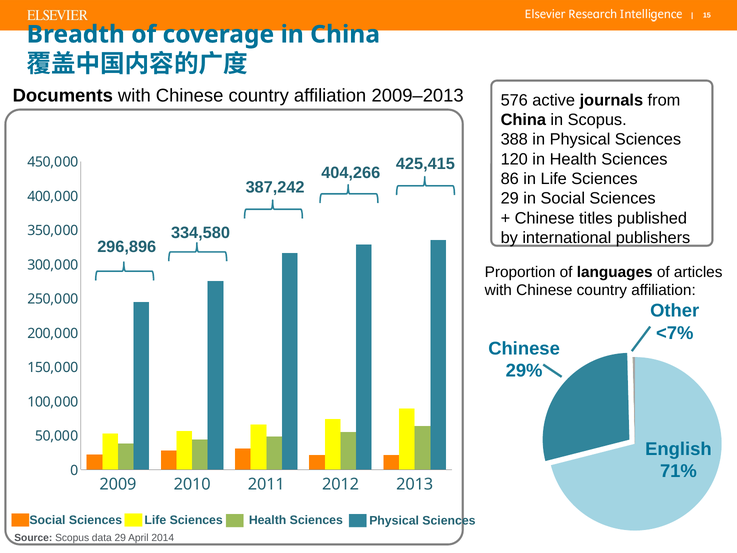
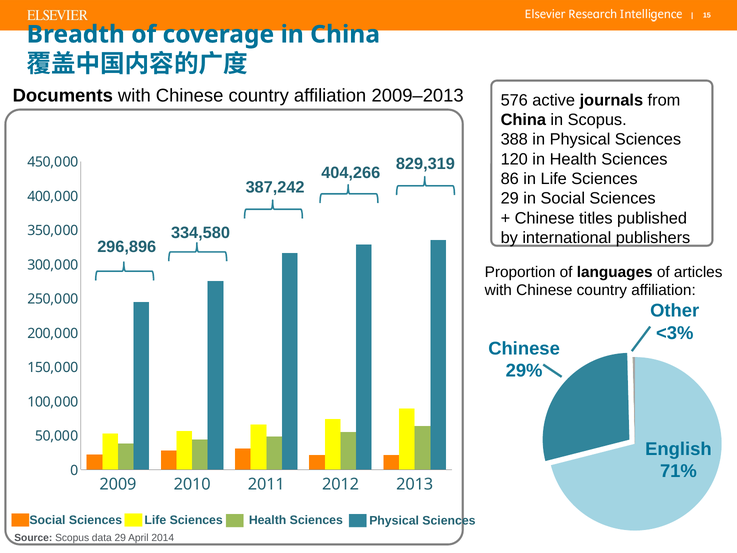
425,415: 425,415 -> 829,319 (425, 164)
<7%: <7% -> <3% (675, 333)
